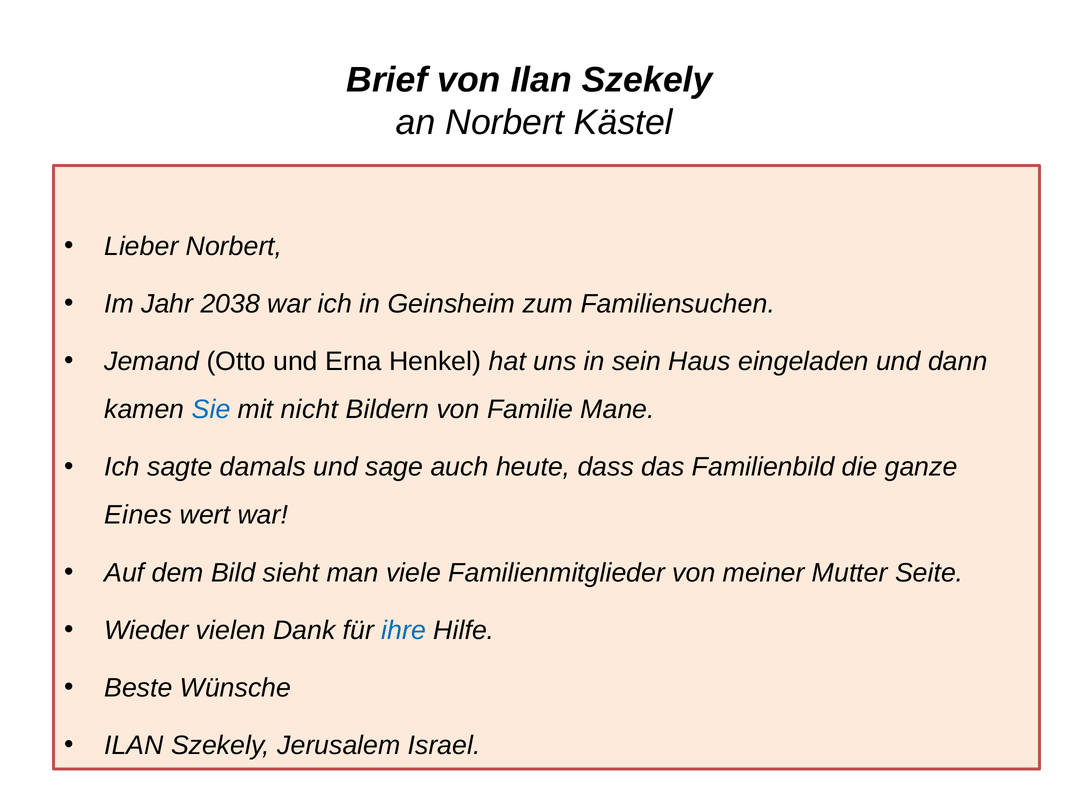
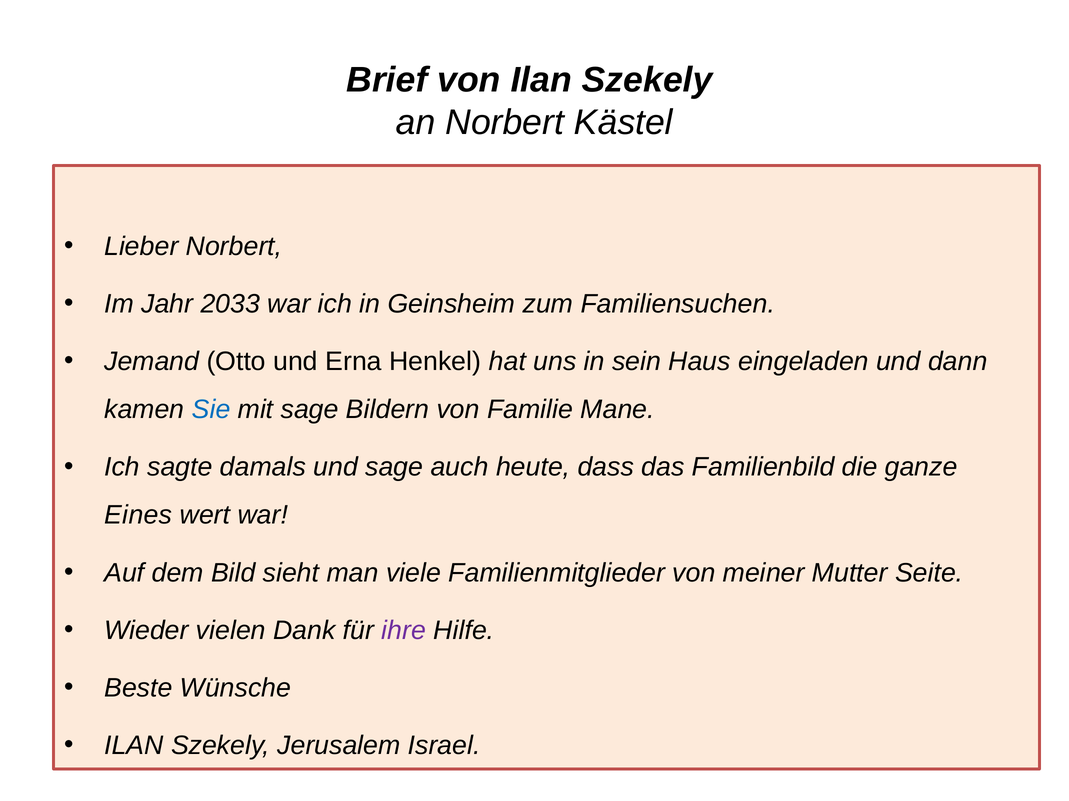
2038: 2038 -> 2033 (230, 304)
mit nicht: nicht -> sage (310, 410)
ihre colour: blue -> purple (404, 631)
